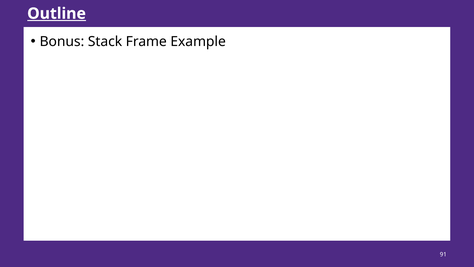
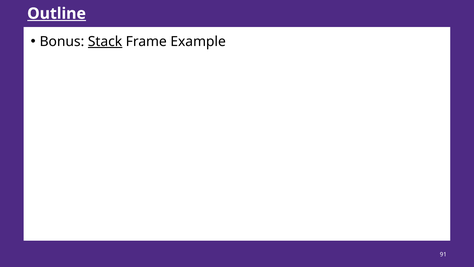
Stack underline: none -> present (105, 41)
